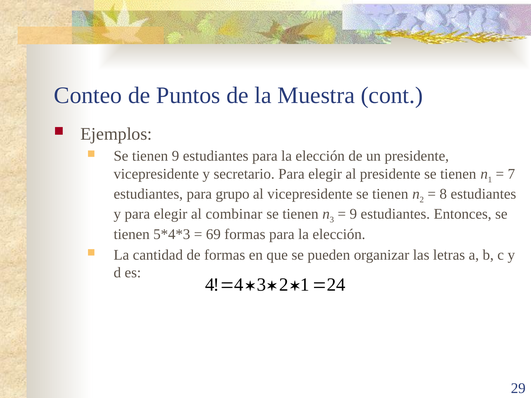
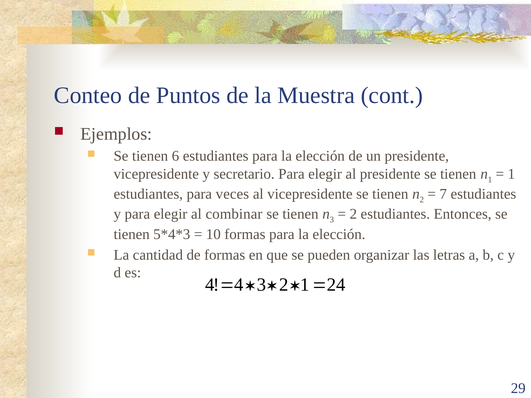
tienen 9: 9 -> 6 (176, 156)
7: 7 -> 1 (511, 174)
grupo: grupo -> veces (232, 194)
8: 8 -> 7 (443, 194)
9: 9 -> 2 (353, 214)
69: 69 -> 10 (213, 234)
